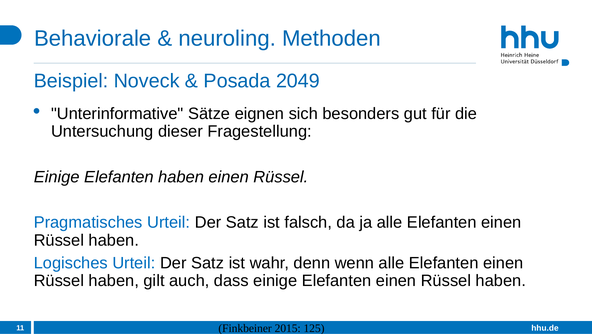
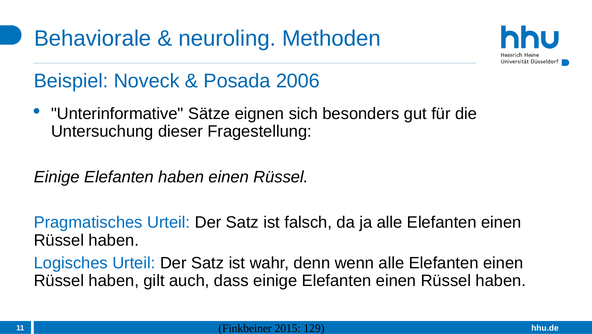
2049: 2049 -> 2006 (298, 81)
125: 125 -> 129 (314, 328)
